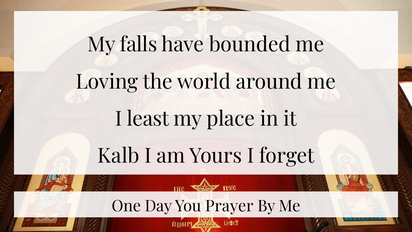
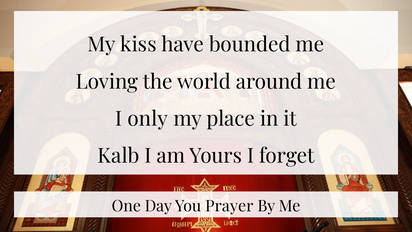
falls: falls -> kiss (138, 45)
least: least -> only (148, 119)
